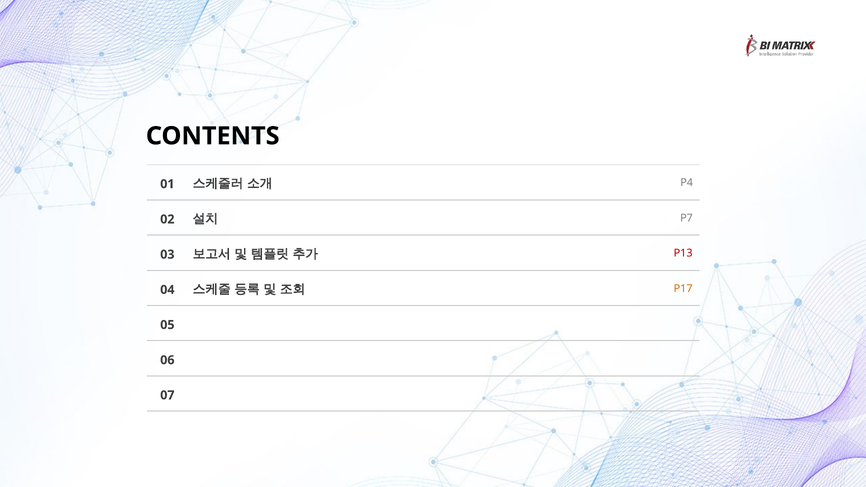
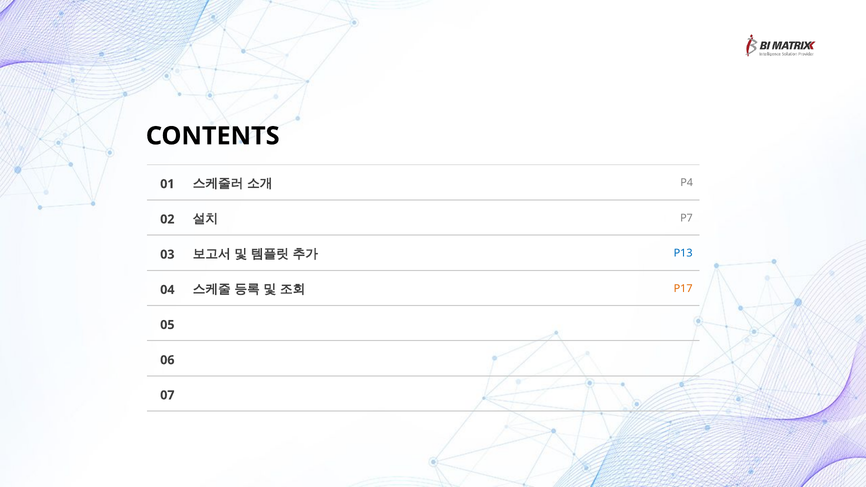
P13 colour: red -> blue (683, 253)
